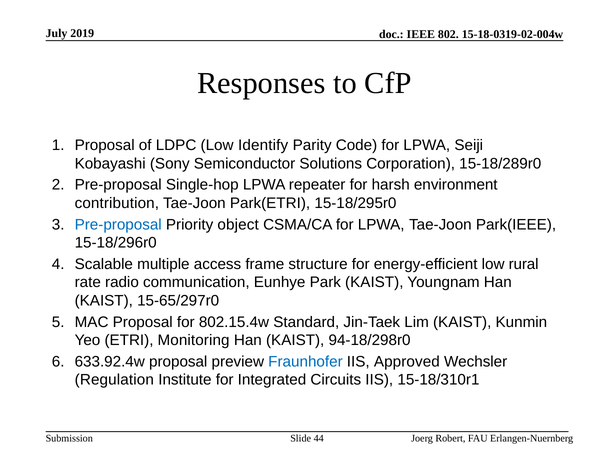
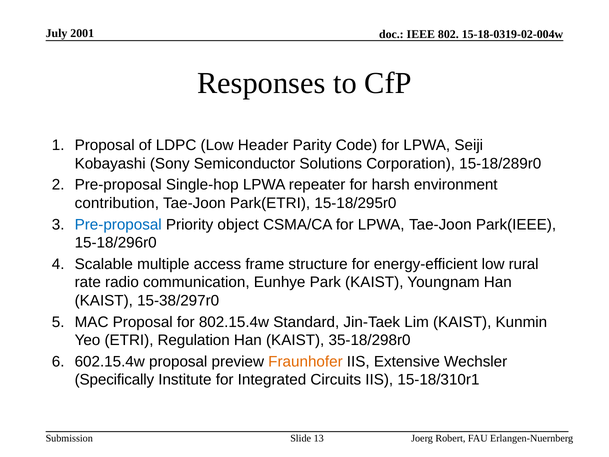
2019: 2019 -> 2001 (82, 33)
Identify: Identify -> Header (263, 145)
15-65/297r0: 15-65/297r0 -> 15-38/297r0 (178, 301)
Monitoring: Monitoring -> Regulation (194, 340)
94-18/298r0: 94-18/298r0 -> 35-18/298r0 (370, 340)
633.92.4w: 633.92.4w -> 602.15.4w (110, 361)
Fraunhofer colour: blue -> orange (305, 361)
Approved: Approved -> Extensive (407, 361)
Regulation: Regulation -> Specifically (114, 380)
44: 44 -> 13 (319, 438)
